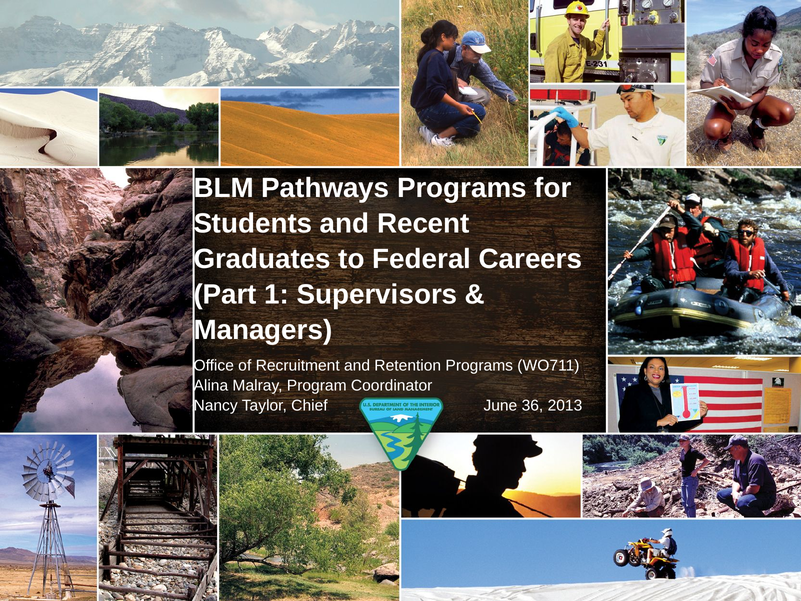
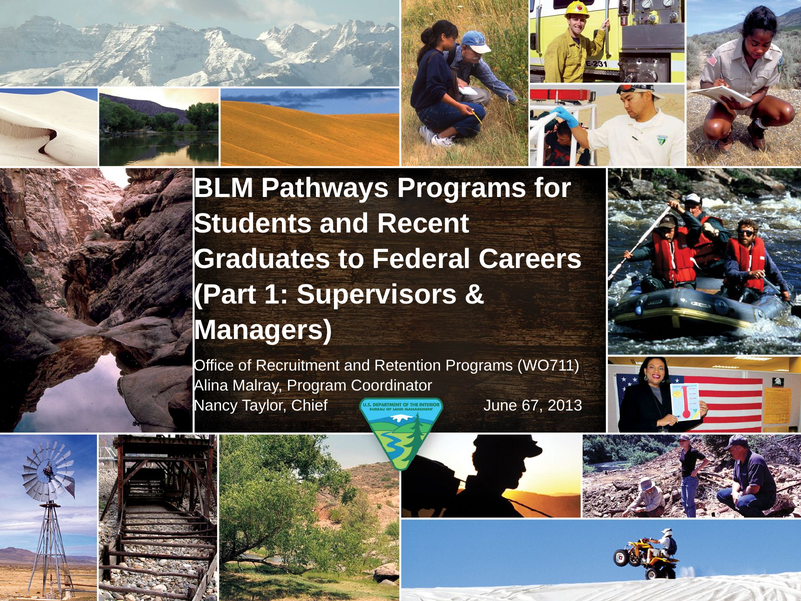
36: 36 -> 67 (532, 406)
